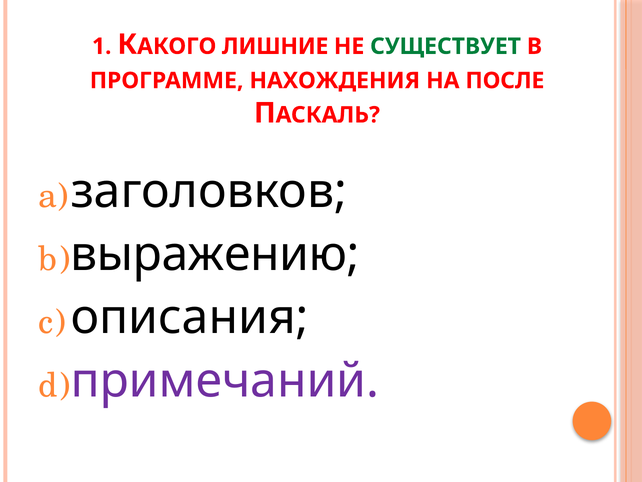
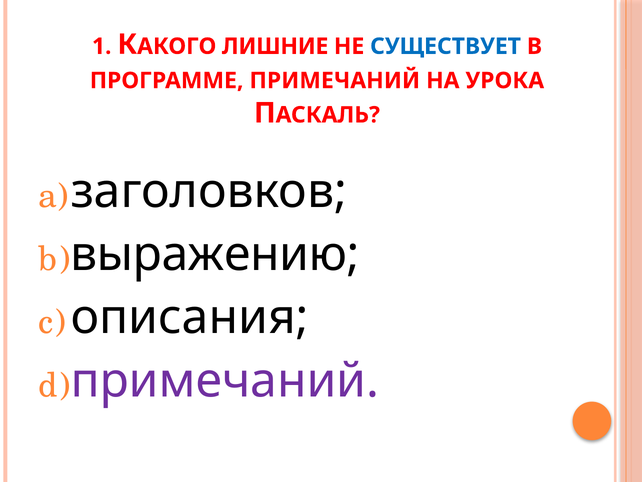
СУЩЕСТВУЕТ colour: green -> blue (445, 46)
ПРОГРАММЕ НАХОЖДЕНИЯ: НАХОЖДЕНИЯ -> ПРИМЕЧАНИЙ (335, 81)
ПОСЛЕ: ПОСЛЕ -> УРОКА (505, 81)
